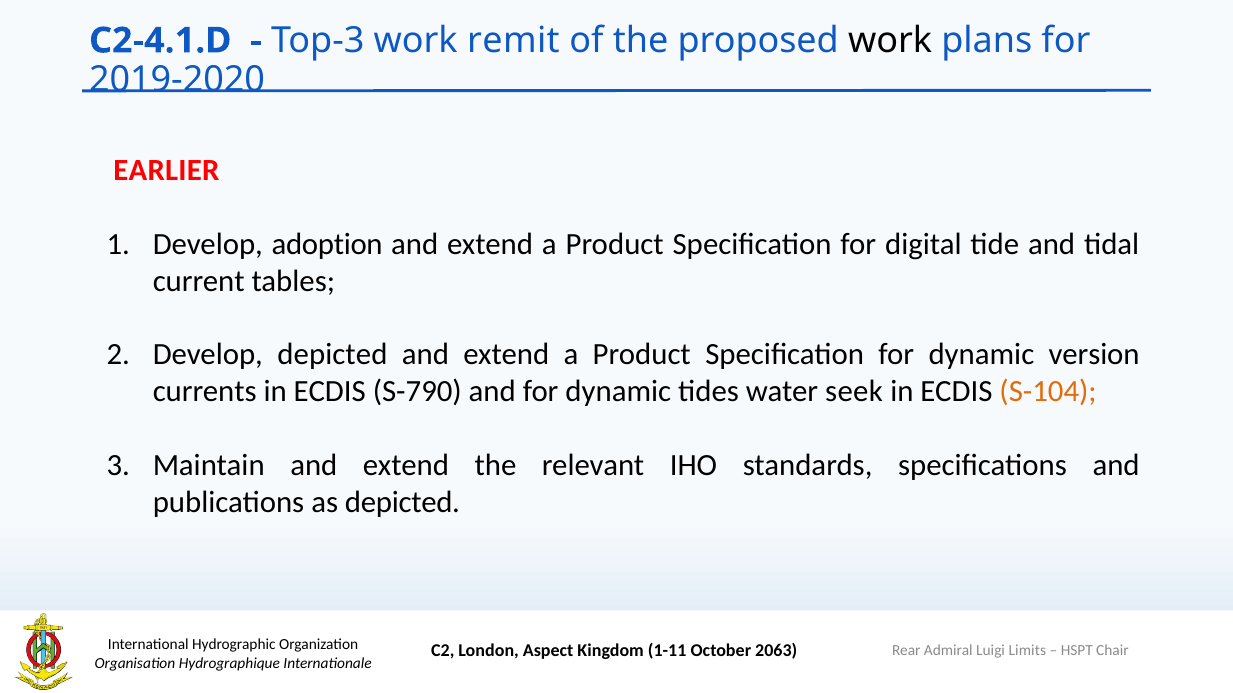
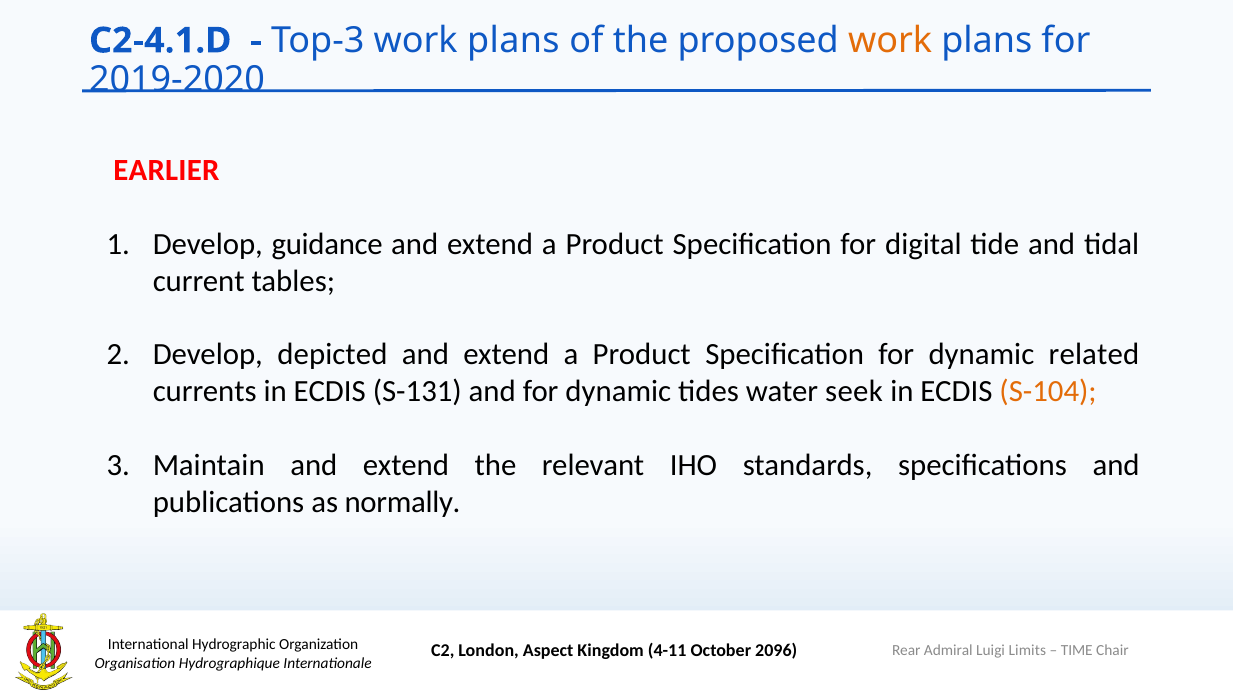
Top-3 work remit: remit -> plans (513, 41)
work colour: black -> orange (890, 41)
adoption: adoption -> guidance (327, 244)
version: version -> related (1094, 355)
S-790: S-790 -> S-131 (417, 392)
as depicted: depicted -> normally (402, 503)
1-11: 1-11 -> 4-11 (667, 651)
2063: 2063 -> 2096 (776, 651)
HSPT: HSPT -> TIME (1077, 651)
